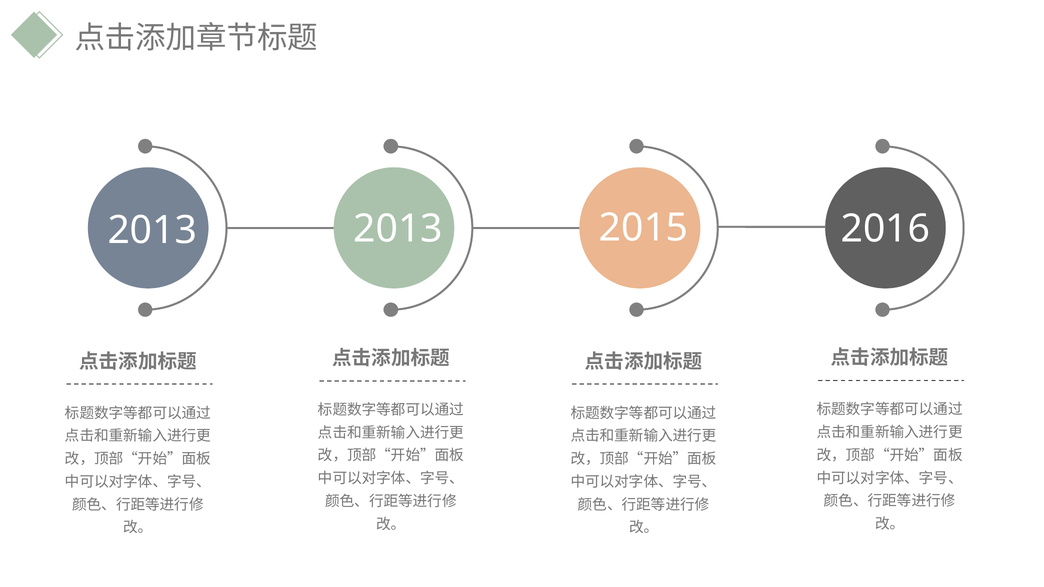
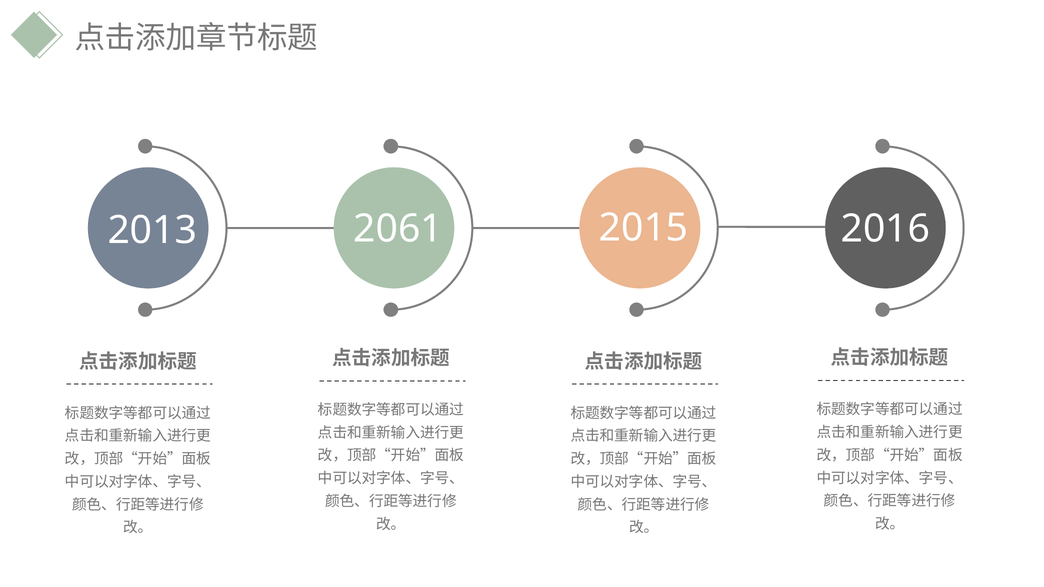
2013 2013: 2013 -> 2061 (398, 229)
